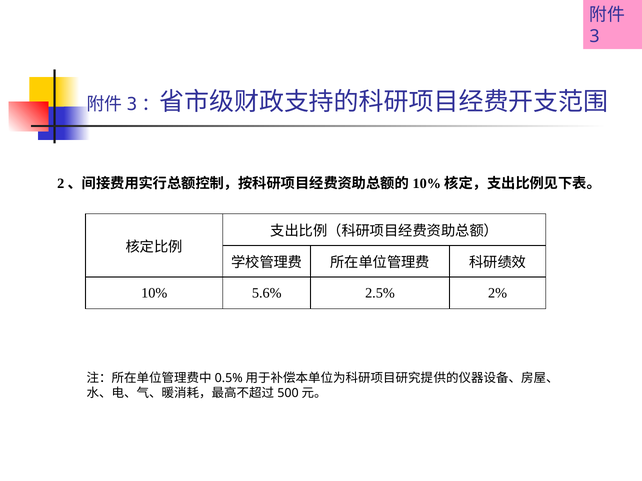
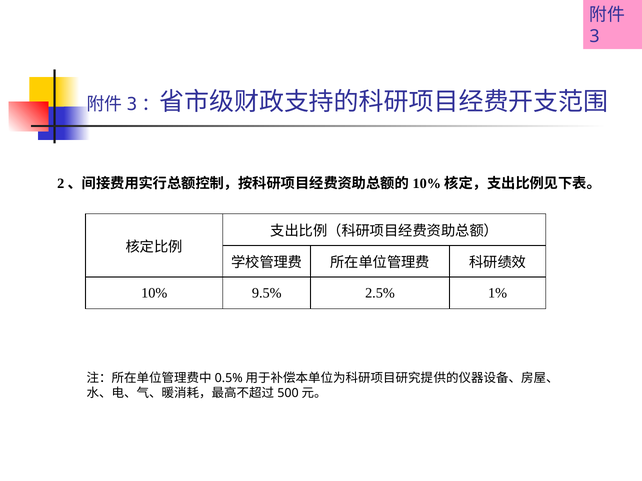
5.6%: 5.6% -> 9.5% (267, 293)
2%: 2% -> 1% (498, 293)
